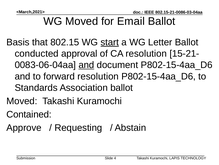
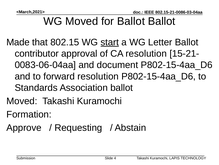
for Email: Email -> Ballot (131, 21)
Basis: Basis -> Made (18, 42)
conducted: conducted -> contributor (37, 53)
and underline: present -> none (86, 65)
Contained: Contained -> Formation (29, 114)
